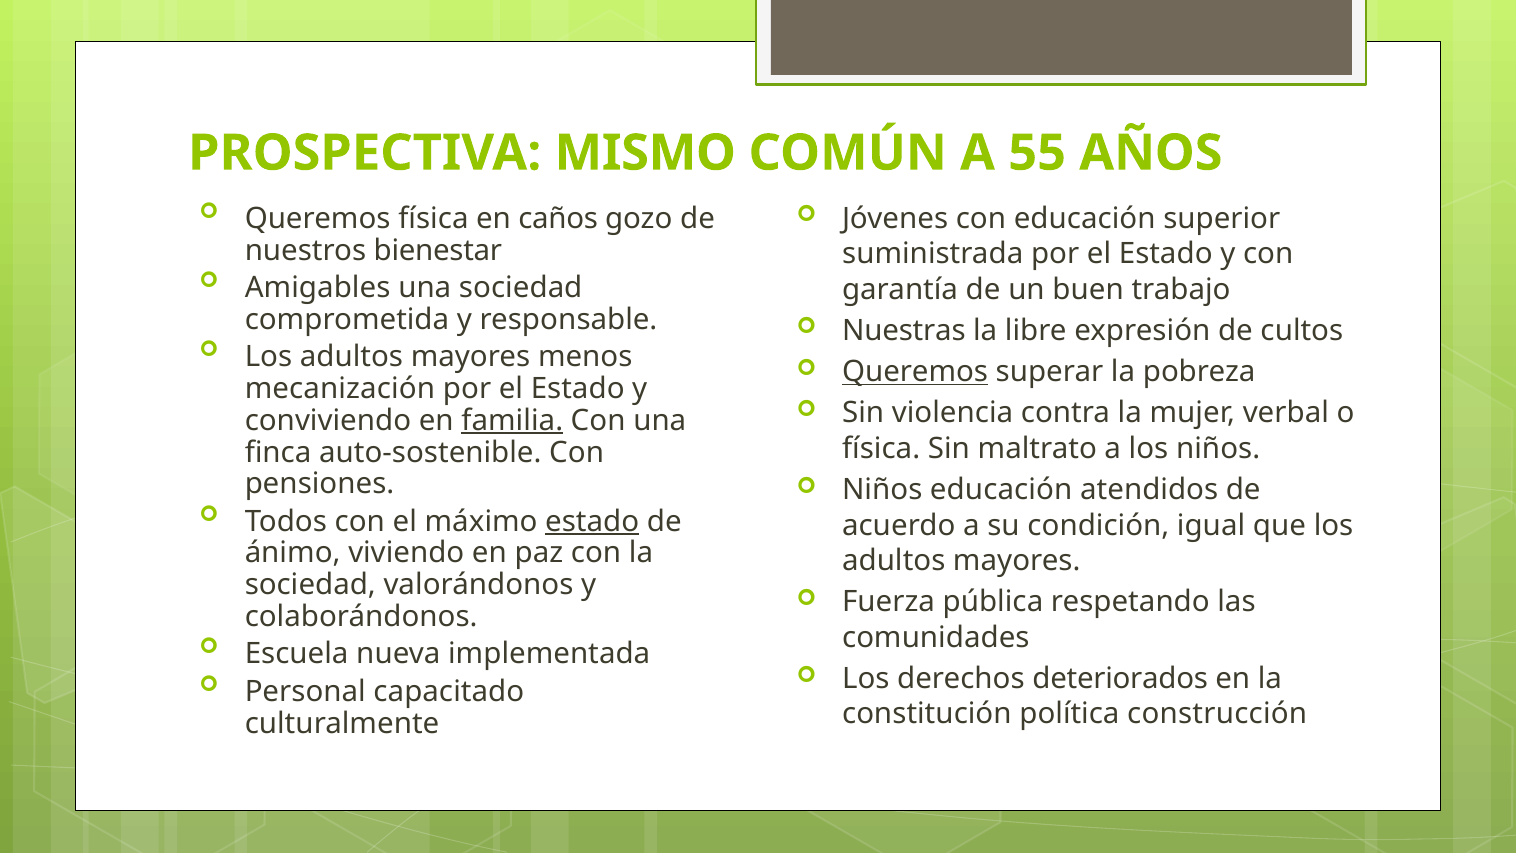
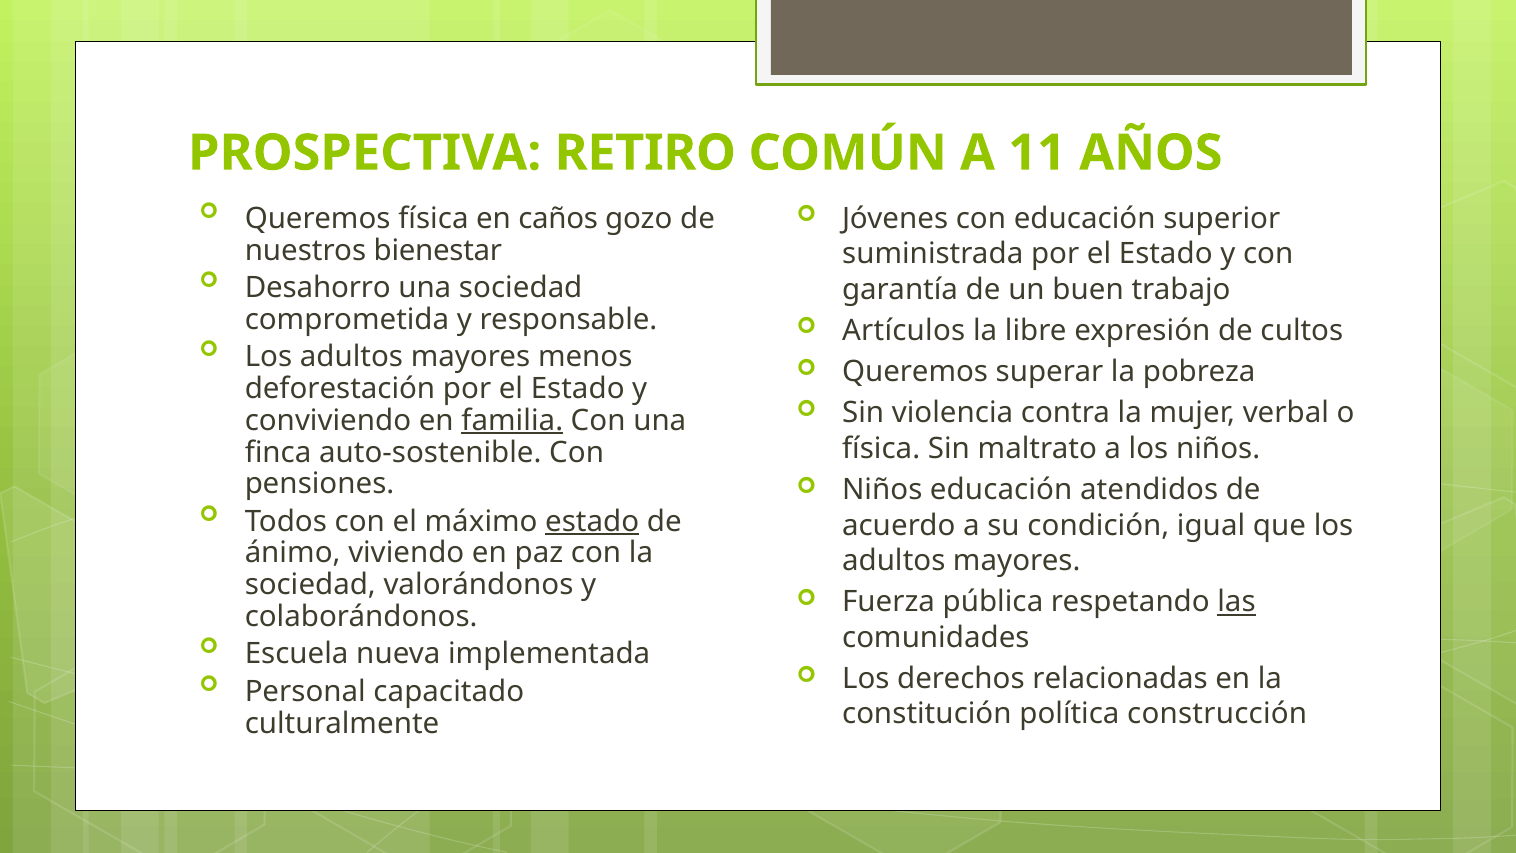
MISMO: MISMO -> RETIRO (645, 153)
55: 55 -> 11 (1037, 153)
Amigables: Amigables -> Desahorro (318, 288)
Nuestras: Nuestras -> Artículos (904, 331)
Queremos underline: present -> none (915, 372)
mecanización: mecanización -> deforestación (340, 388)
las underline: none -> present (1237, 602)
deteriorados: deteriorados -> relacionadas (1120, 679)
